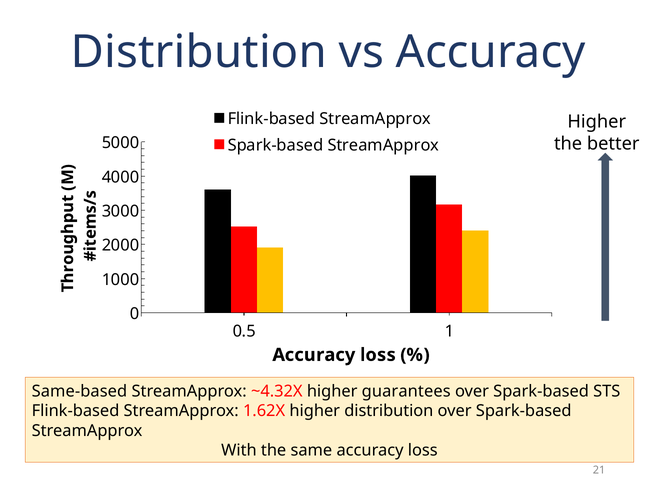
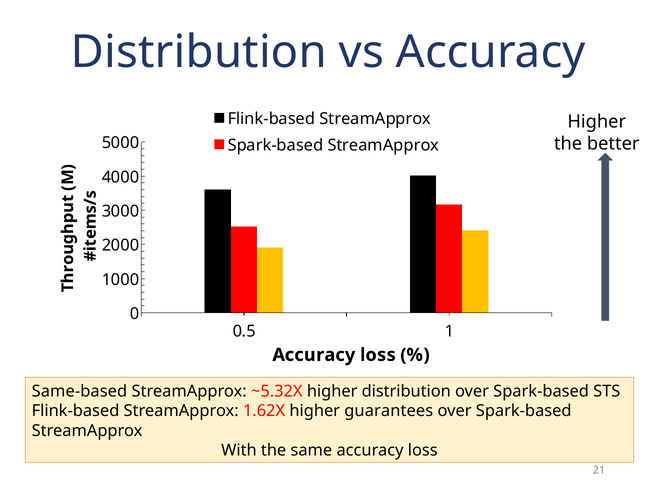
~4.32X: ~4.32X -> ~5.32X (277, 391)
higher guarantees: guarantees -> distribution (406, 391)
higher distribution: distribution -> guarantees (389, 411)
